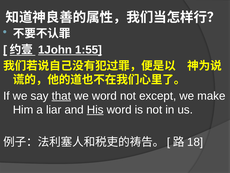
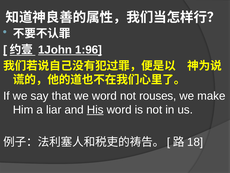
1:55: 1:55 -> 1:96 (89, 50)
that underline: present -> none (61, 96)
except: except -> rouses (158, 96)
